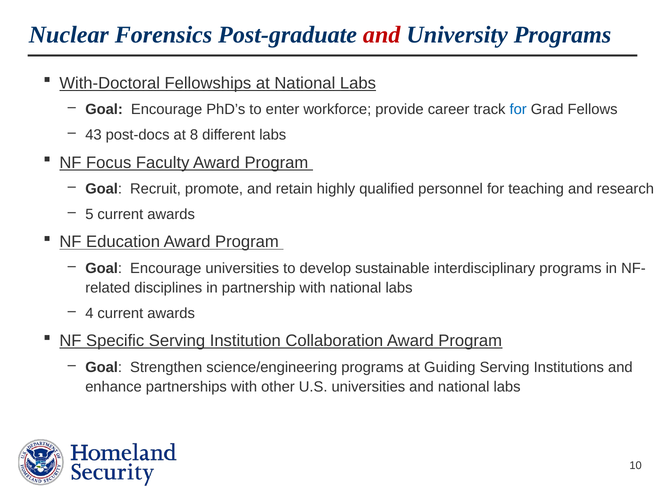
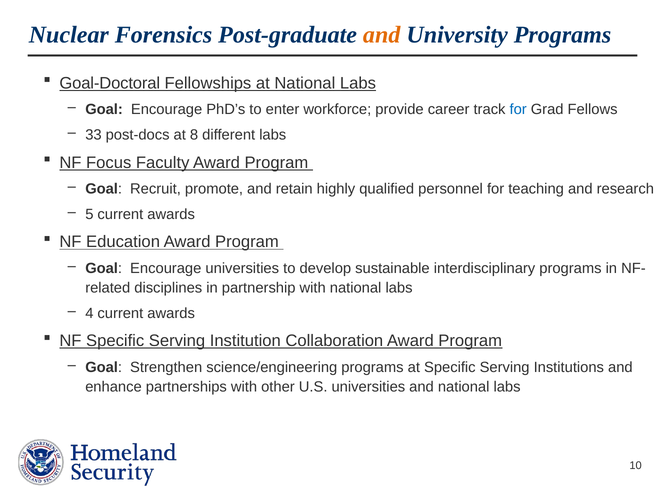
and colour: red -> orange (382, 35)
With-Doctoral: With-Doctoral -> Goal-Doctoral (110, 83)
43: 43 -> 33 (93, 135)
at Guiding: Guiding -> Specific (450, 367)
